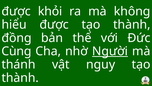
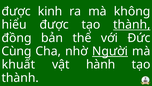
khỏi: khỏi -> kinh (50, 11)
thành underline: none -> present (132, 24)
thánh: thánh -> khuất (18, 64)
nguy: nguy -> hành (101, 64)
